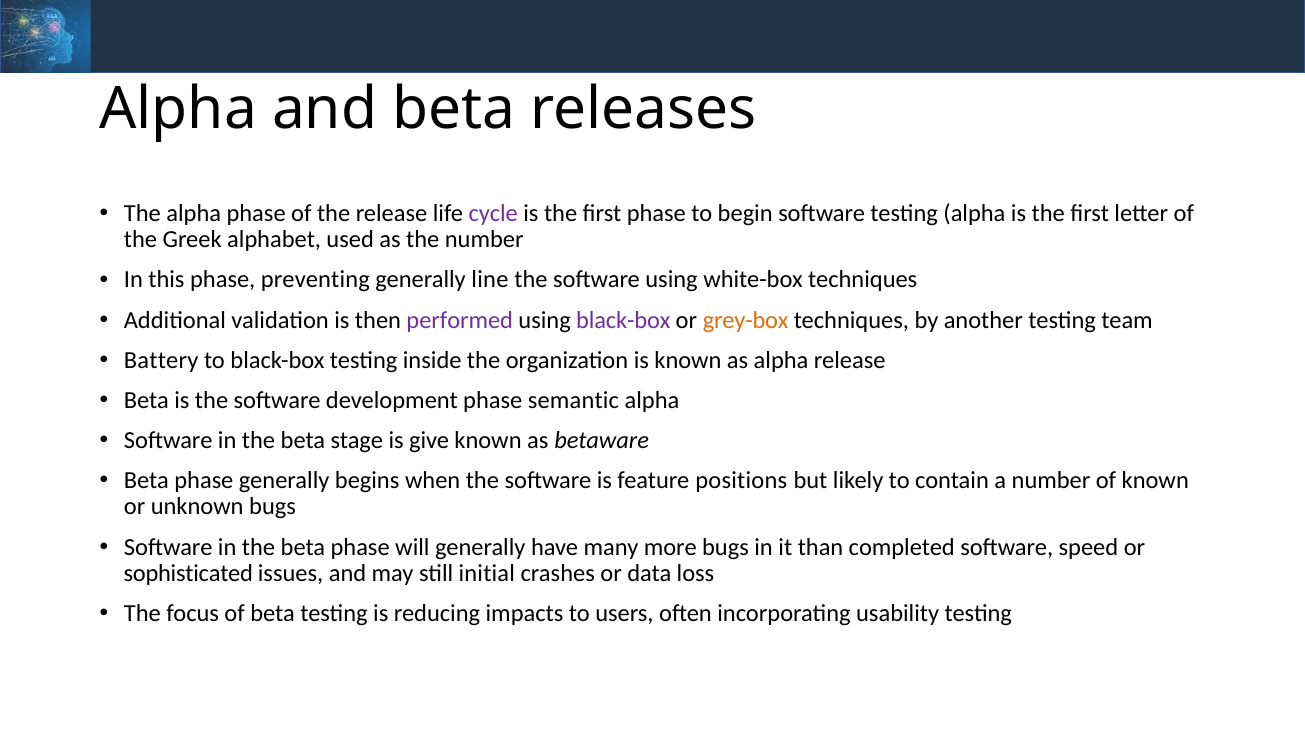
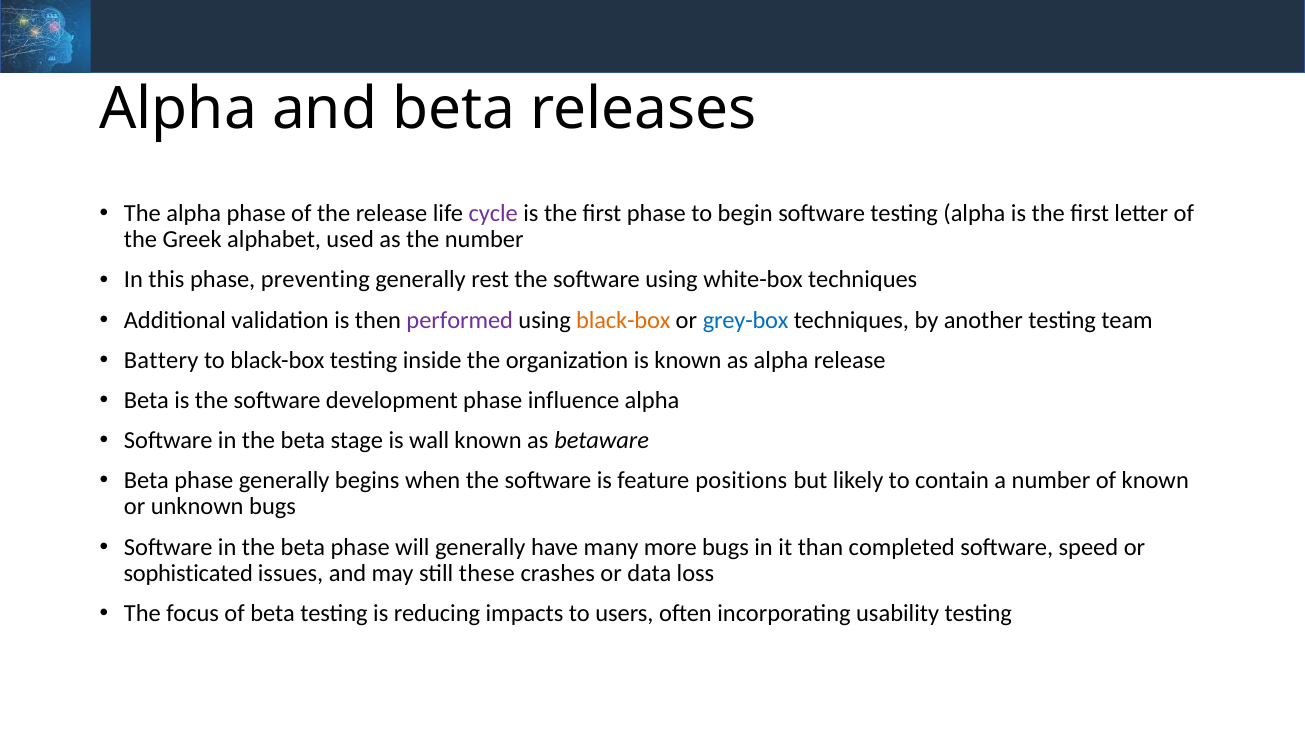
line: line -> rest (490, 280)
black-box colour: purple -> orange (623, 320)
grey-box colour: orange -> blue (746, 320)
semantic: semantic -> influence (574, 400)
give: give -> wall (429, 440)
initial: initial -> these (487, 573)
